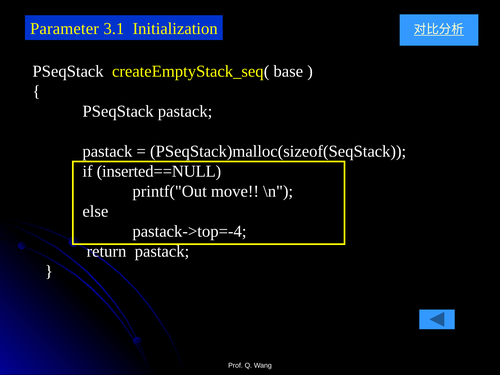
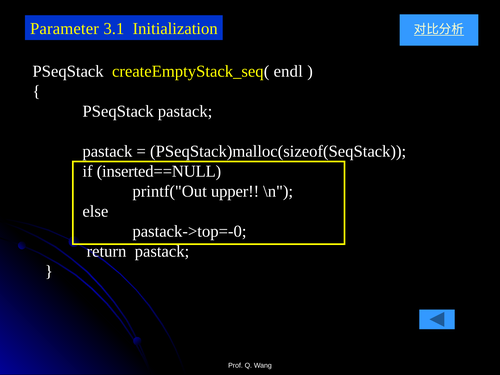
base: base -> endl (288, 71)
move: move -> upper (235, 191)
pastack->top=-4: pastack->top=-4 -> pastack->top=-0 (189, 231)
